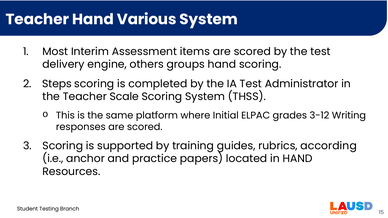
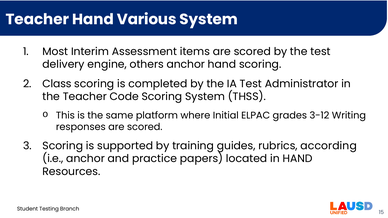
others groups: groups -> anchor (186, 64)
Steps: Steps -> Class (57, 84)
Scale: Scale -> Code (124, 97)
